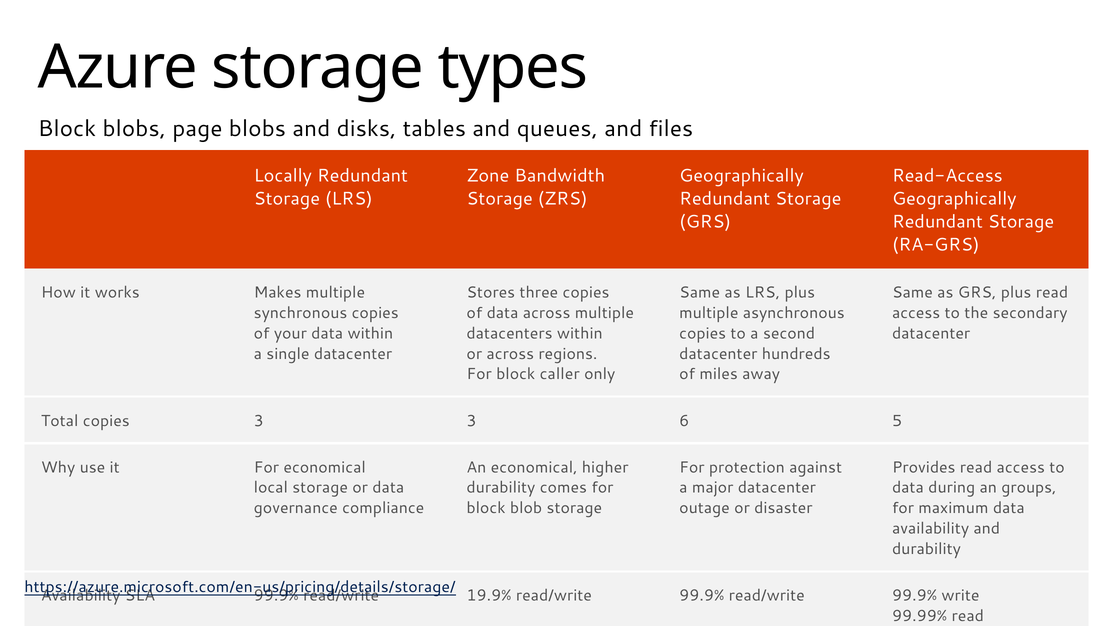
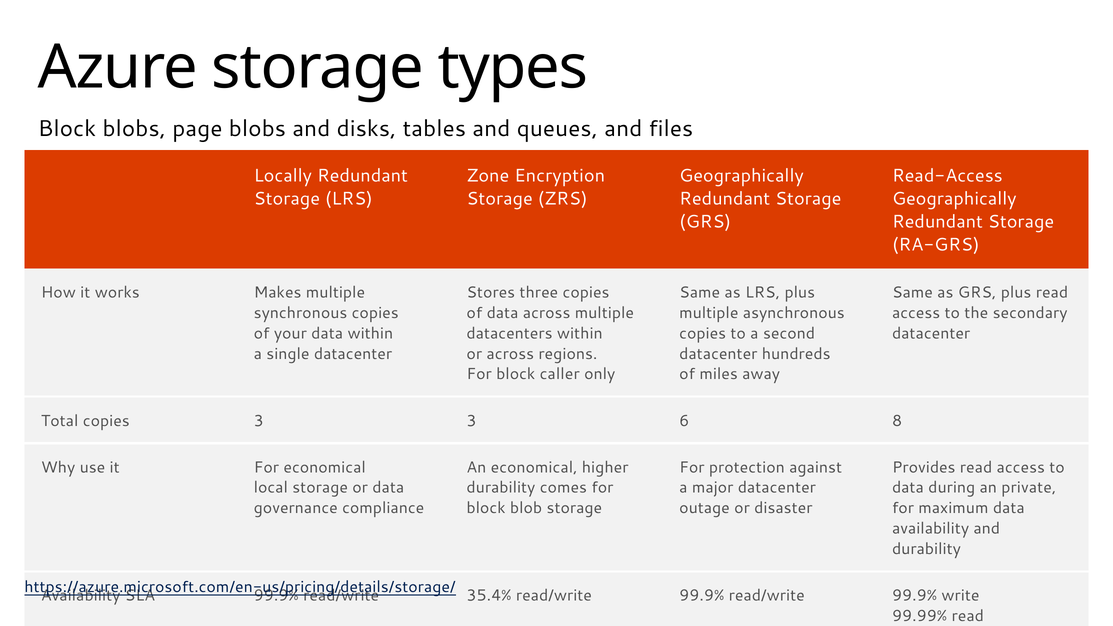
Bandwidth: Bandwidth -> Encryption (560, 176)
5: 5 -> 8 (897, 421)
groups: groups -> private (1029, 488)
19.9%: 19.9% -> 35.4% (489, 595)
